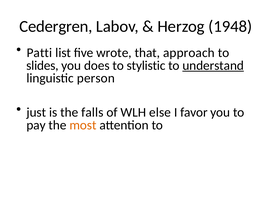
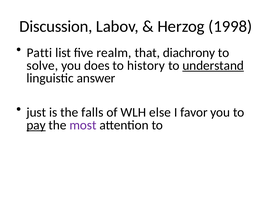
Cedergren: Cedergren -> Discussion (56, 26)
1948: 1948 -> 1998 (230, 26)
wrote: wrote -> realm (114, 53)
approach: approach -> diachrony (189, 53)
slides: slides -> solve (42, 65)
stylistic: stylistic -> history (146, 65)
person: person -> answer (96, 78)
pay underline: none -> present (36, 125)
most colour: orange -> purple (83, 125)
